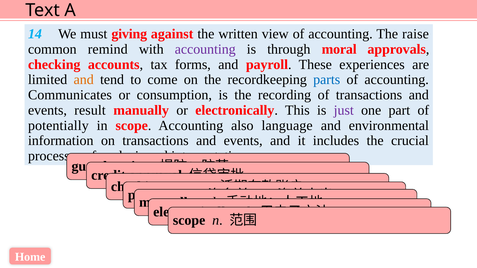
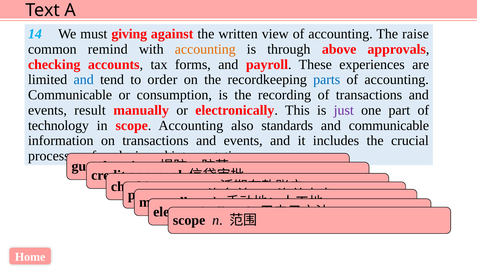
accounting colour: purple -> orange (205, 49)
moral: moral -> above (339, 49)
and colour: orange -> blue (84, 80)
come: come -> order (162, 80)
Communicates: Communicates -> Communicable (70, 95)
potentially: potentially -> technology (58, 126)
language: language -> standards (287, 126)
and environmental: environmental -> communicable (389, 126)
